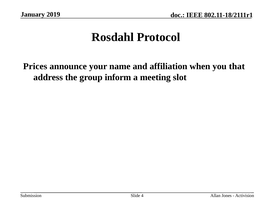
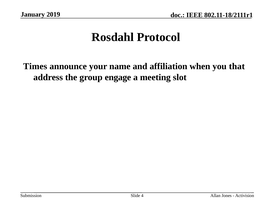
Prices: Prices -> Times (35, 66)
inform: inform -> engage (118, 77)
